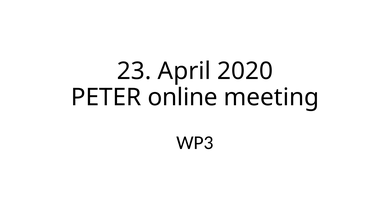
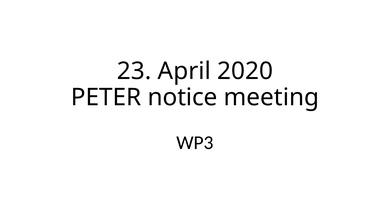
online: online -> notice (183, 97)
